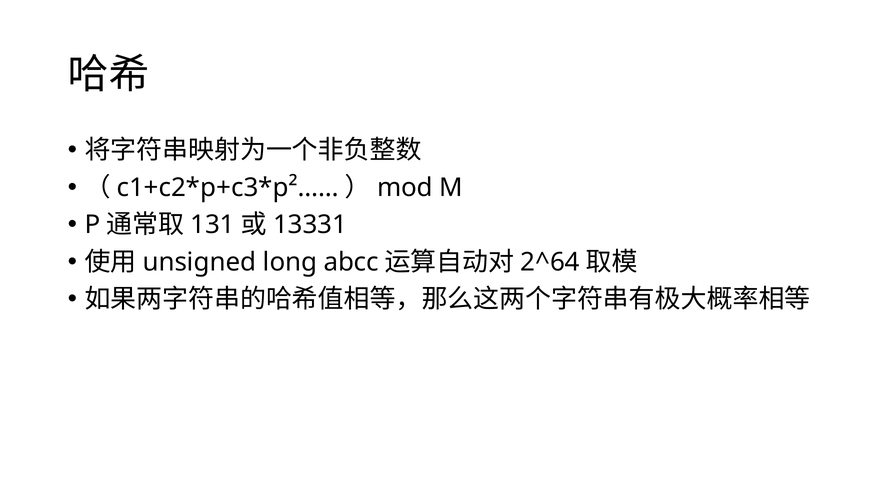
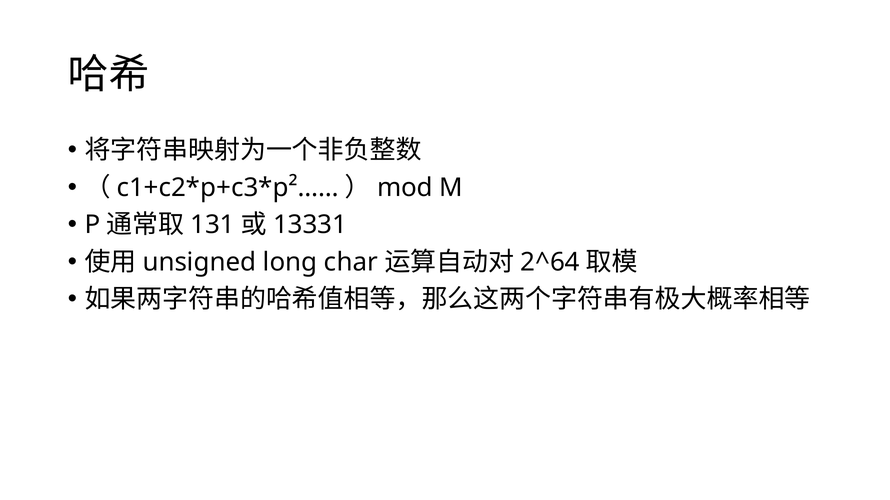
abcc: abcc -> char (351, 262)
